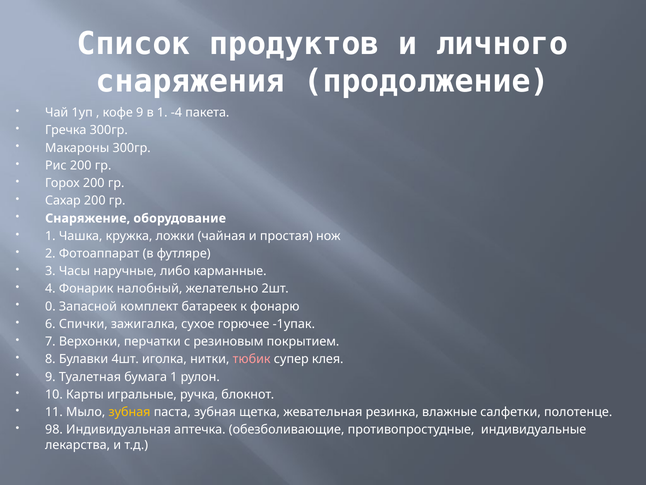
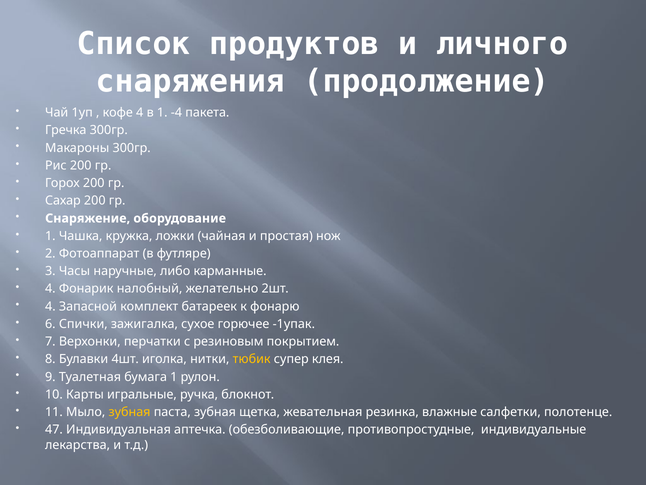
кофе 9: 9 -> 4 (140, 113)
0: 0 -> 4 (50, 306)
тюбик colour: pink -> yellow (252, 359)
98: 98 -> 47 (54, 429)
